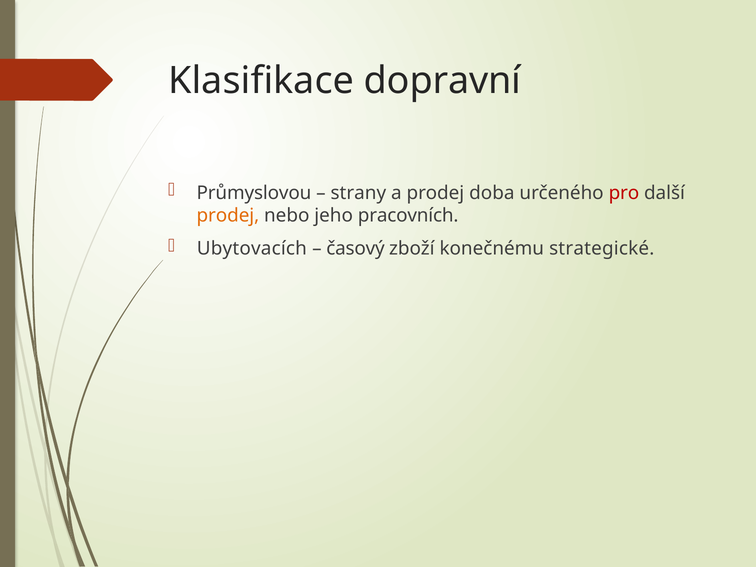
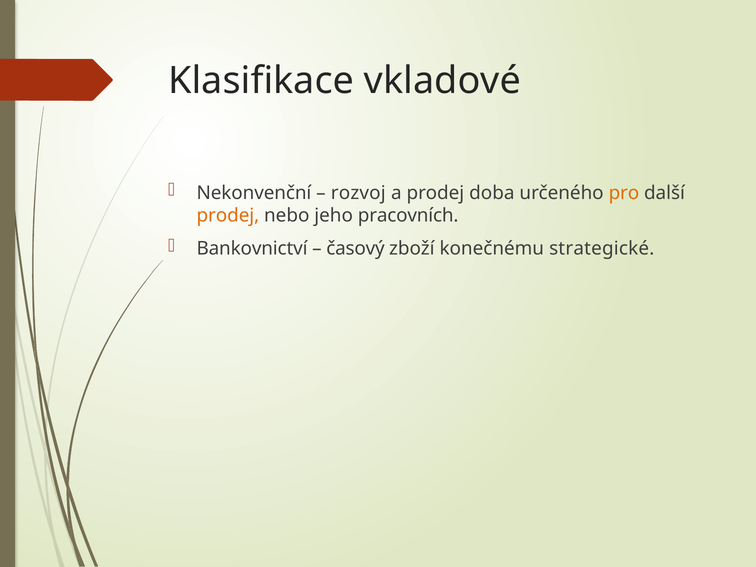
dopravní: dopravní -> vkladové (442, 81)
Průmyslovou: Průmyslovou -> Nekonvenční (254, 193)
strany: strany -> rozvoj (358, 193)
pro colour: red -> orange (624, 193)
Ubytovacích: Ubytovacích -> Bankovnictví (252, 249)
